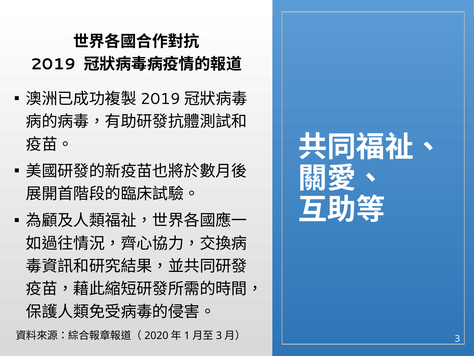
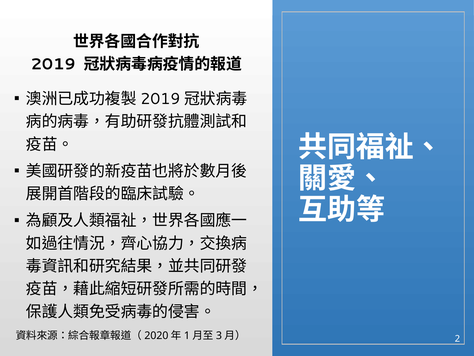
3: 3 -> 2 (457, 338)
